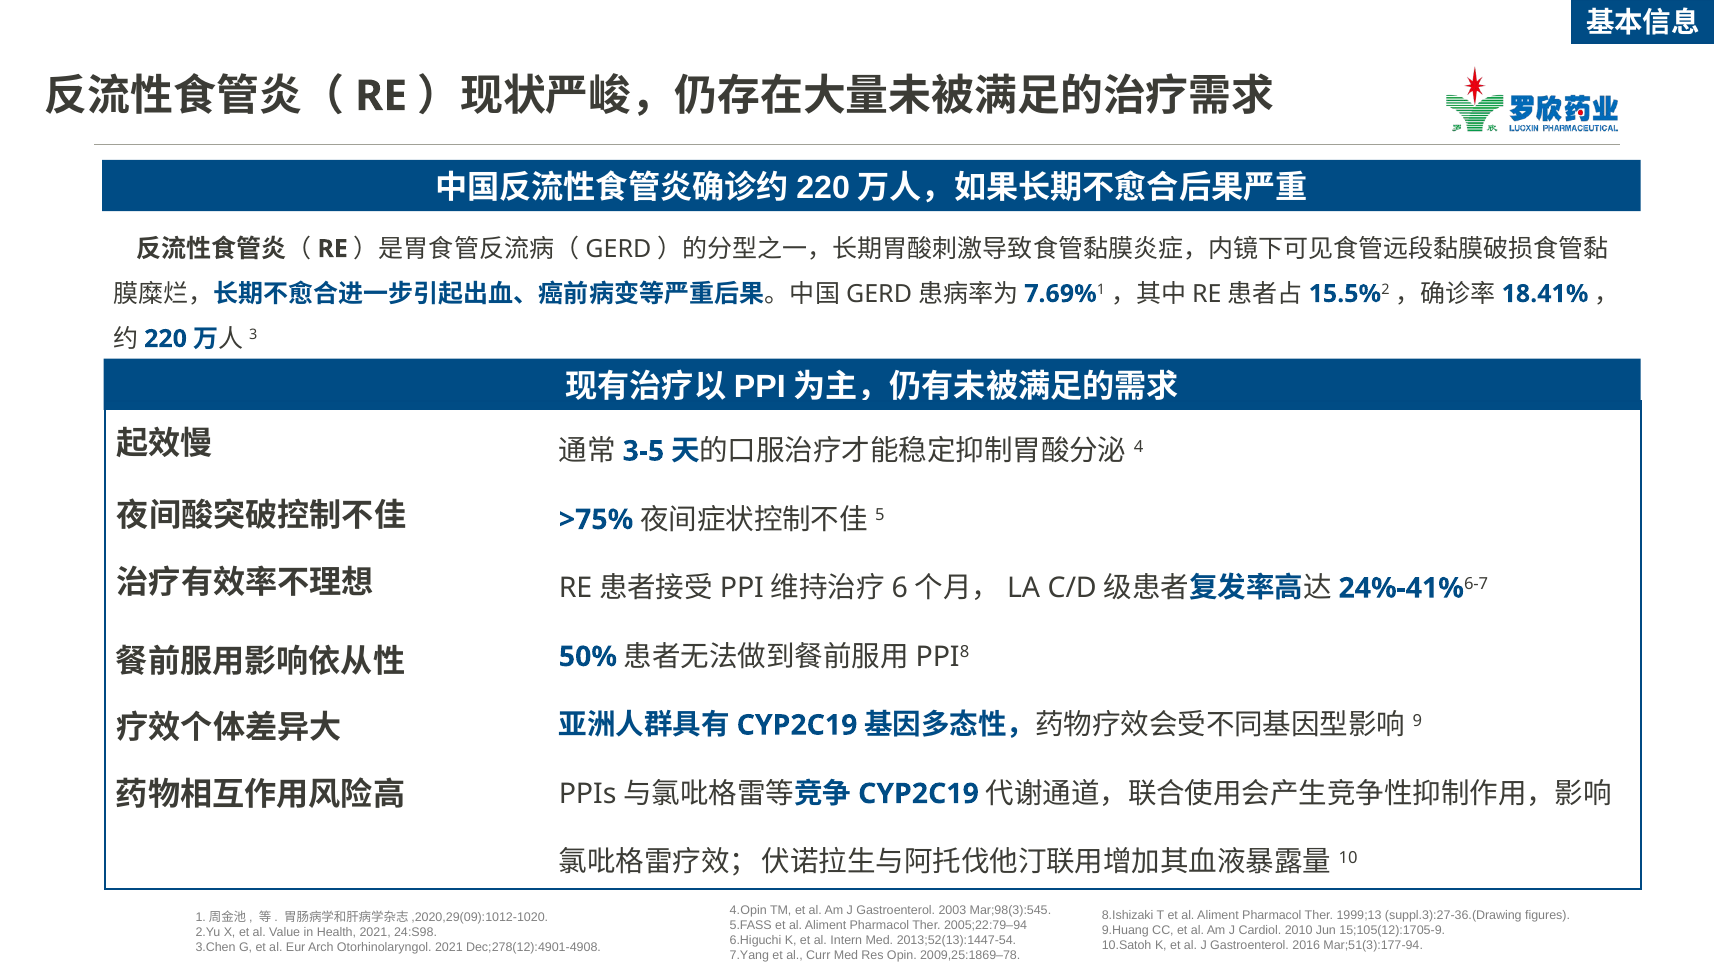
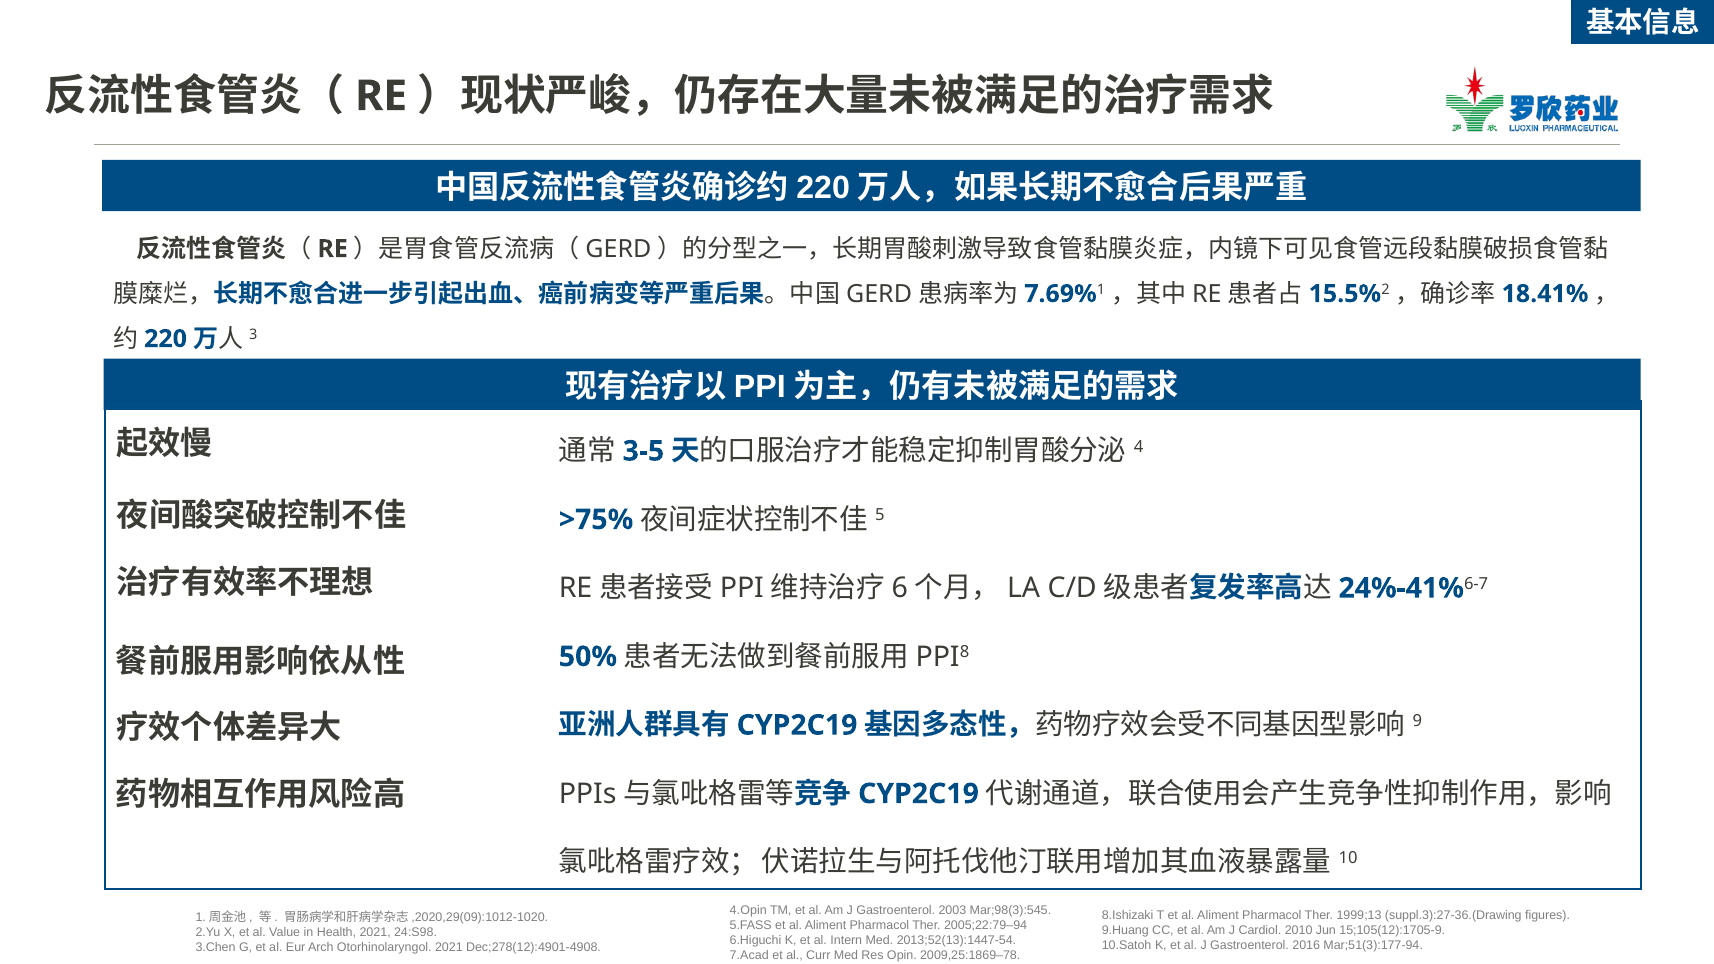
7.Yang: 7.Yang -> 7.Acad (749, 956)
